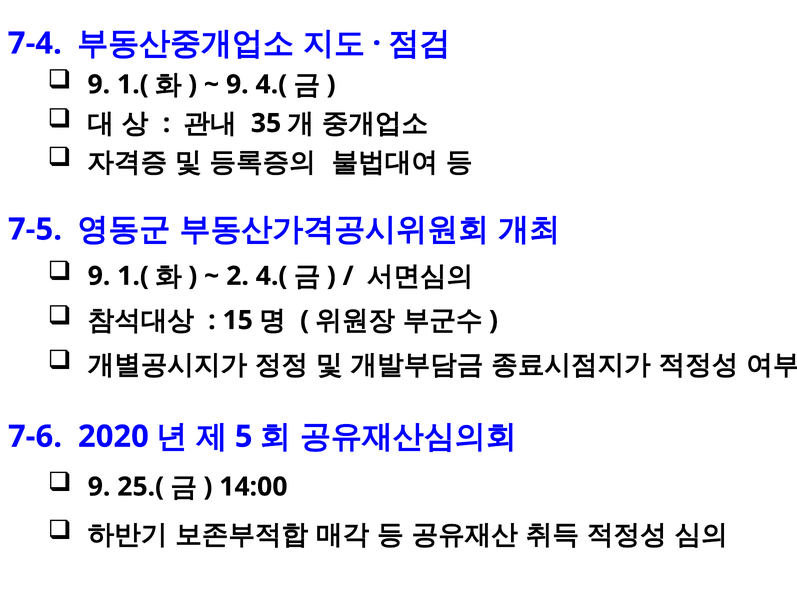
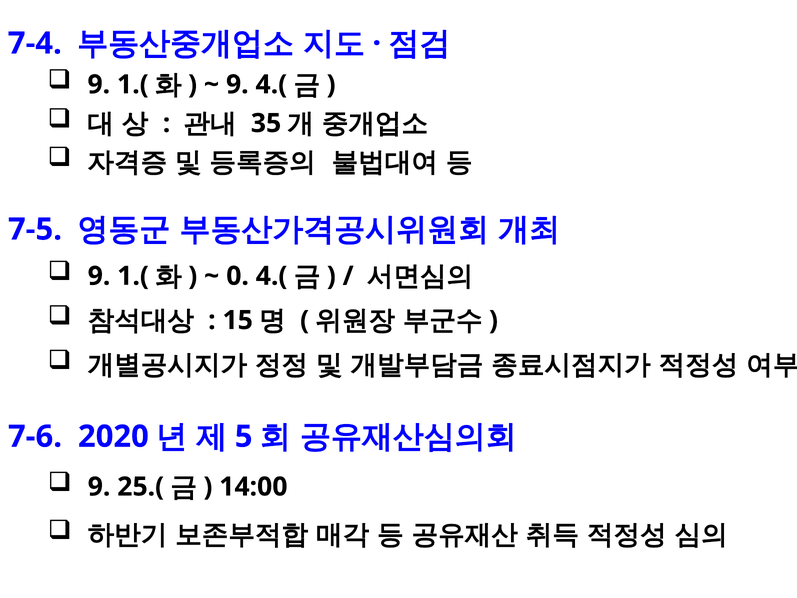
2: 2 -> 0 (238, 276)
